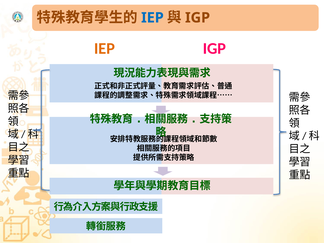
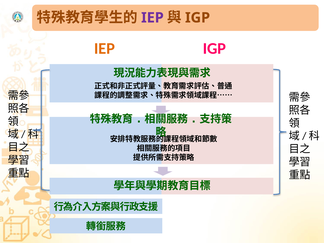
IEP colour: blue -> purple (152, 18)
